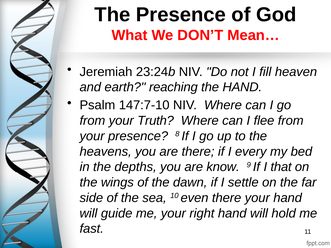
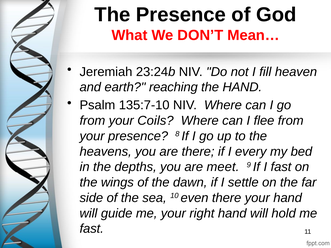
147:7-10: 147:7-10 -> 135:7-10 (144, 105)
Truth: Truth -> Coils (155, 121)
know: know -> meet (223, 167)
I that: that -> fast (281, 167)
